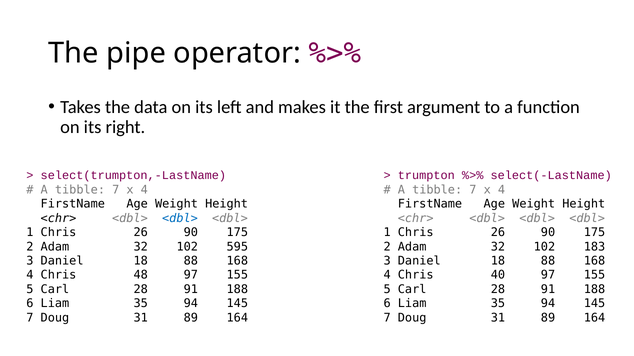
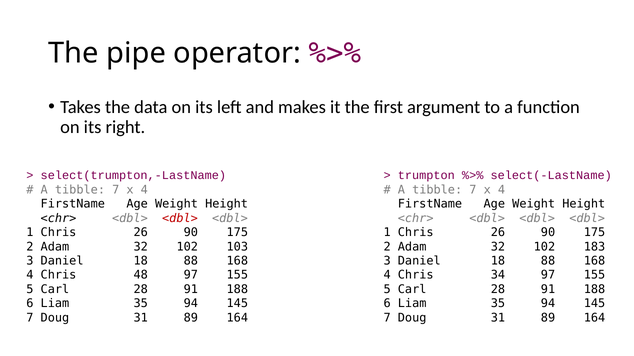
<dbl> colour: blue -> red (180, 218)
595: 595 -> 103 (237, 247)
40: 40 -> 34 (498, 276)
